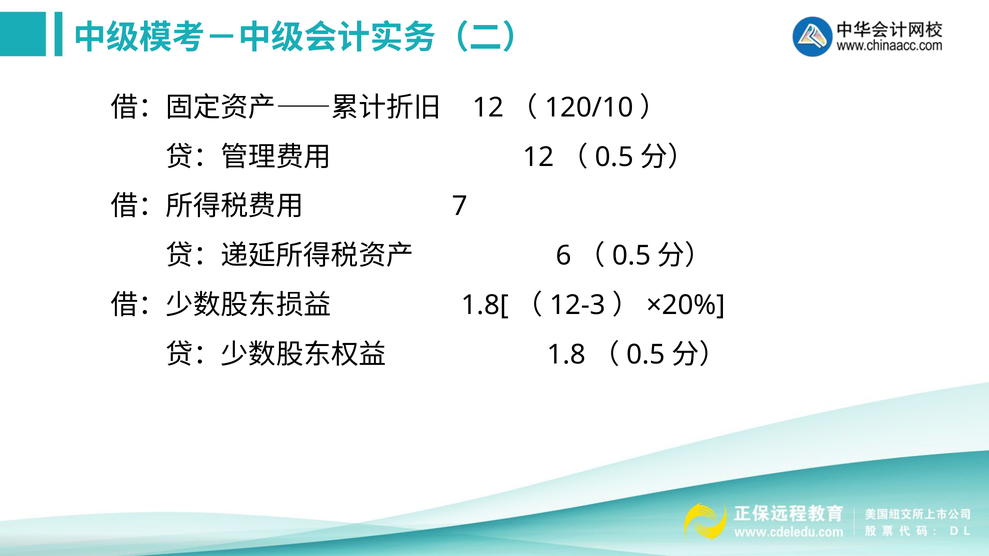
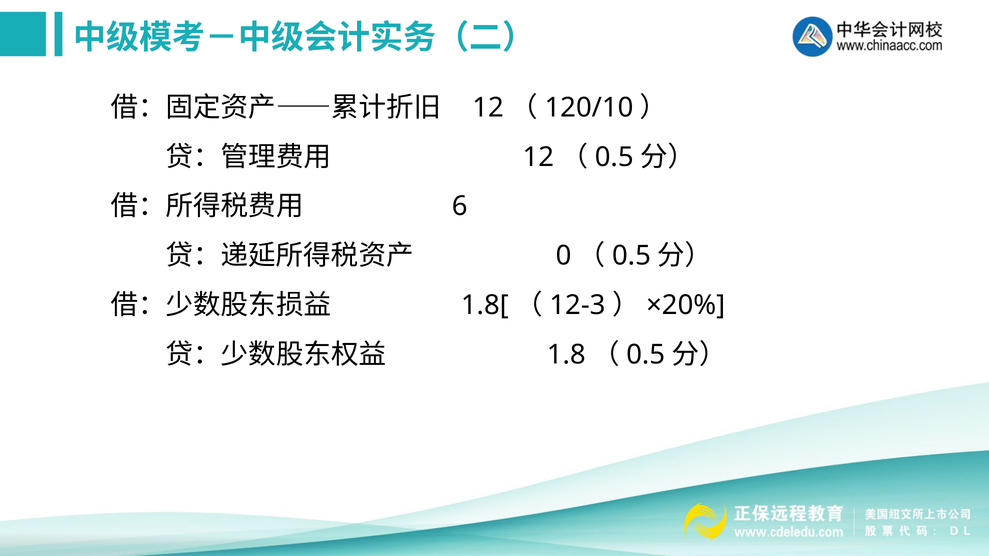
7: 7 -> 6 (460, 206)
6: 6 -> 0 (564, 256)
